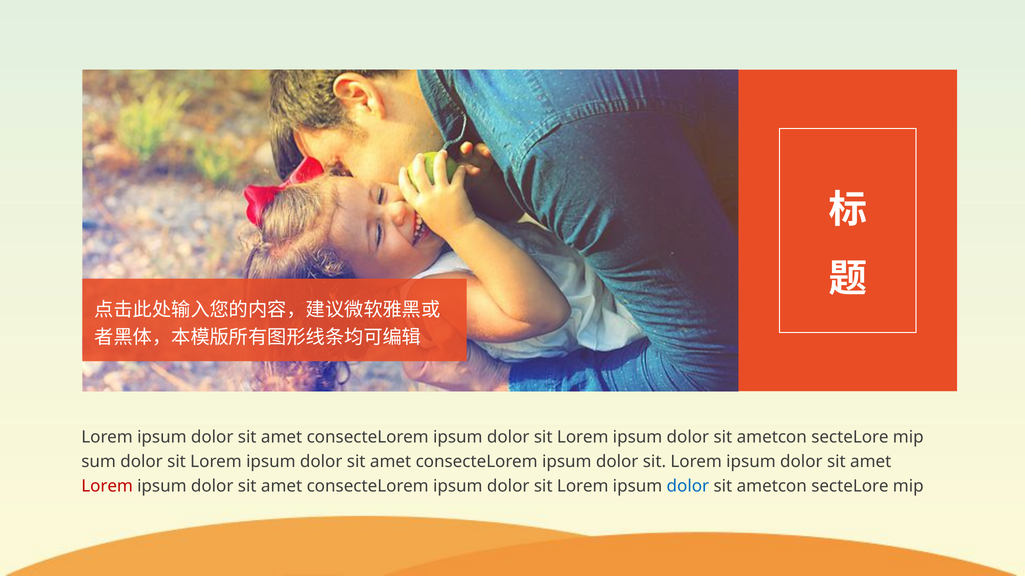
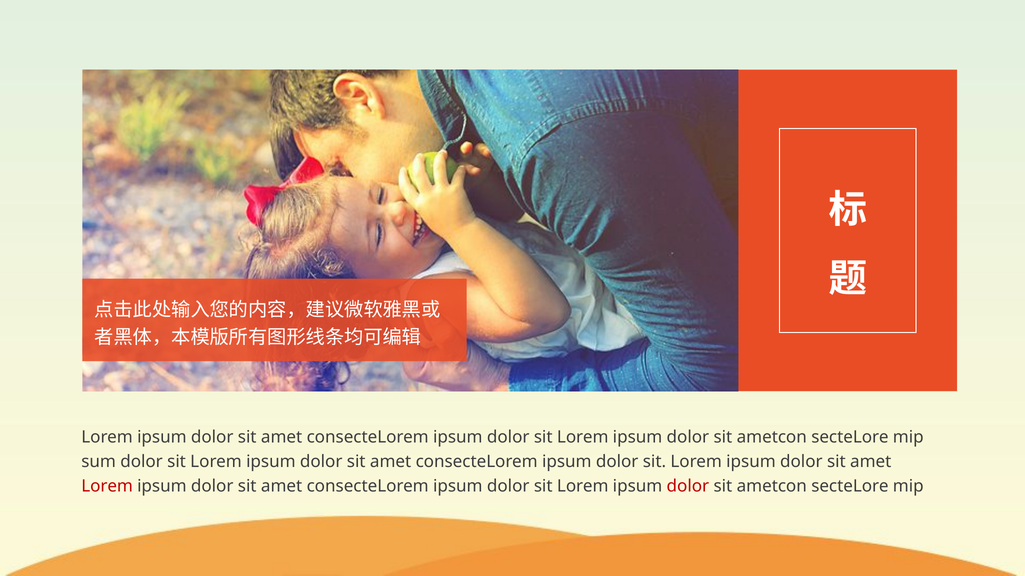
dolor colour: blue -> red (688, 486)
